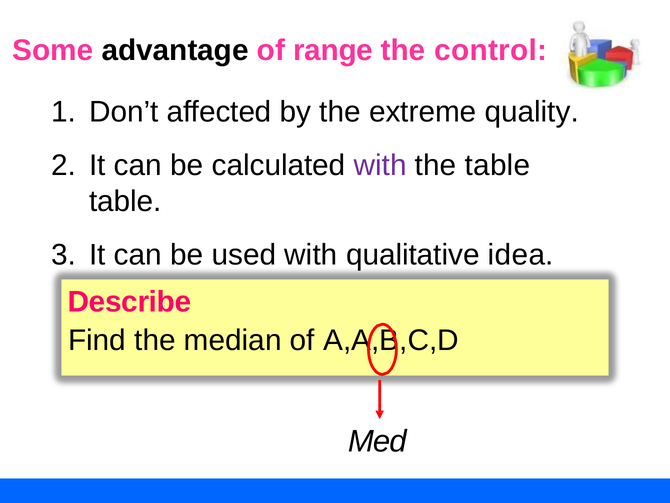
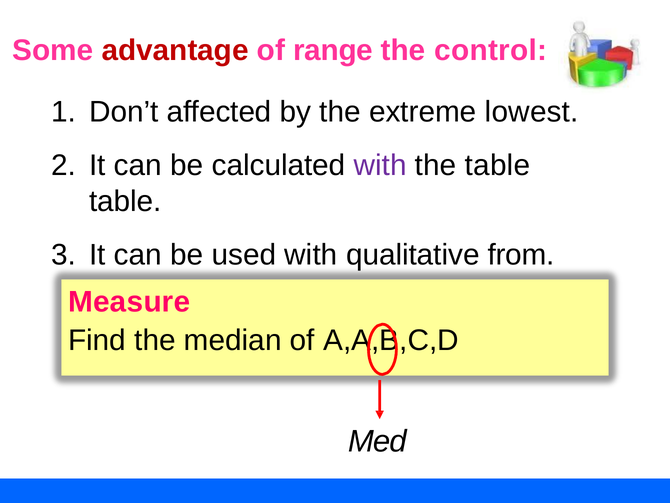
advantage colour: black -> red (175, 50)
quality: quality -> lowest (532, 112)
idea: idea -> from (521, 255)
Describe: Describe -> Measure (129, 302)
